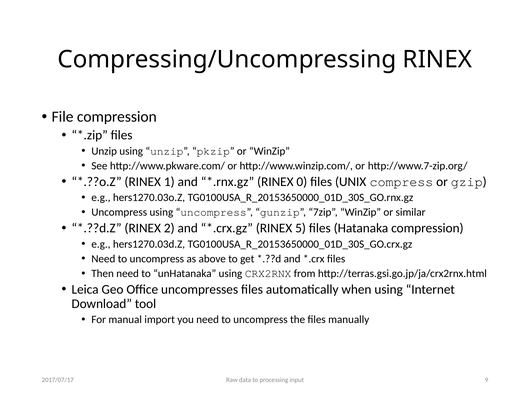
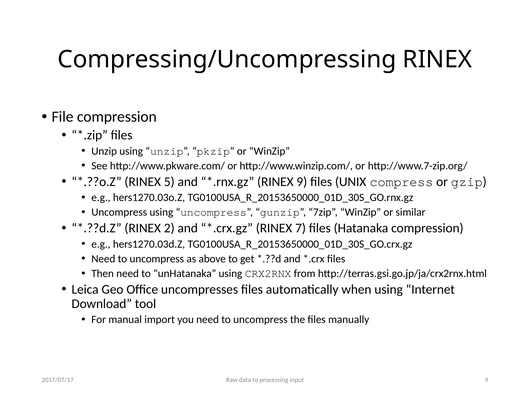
1: 1 -> 5 (169, 181)
RINEX 0: 0 -> 9 (302, 181)
5: 5 -> 7 (301, 228)
